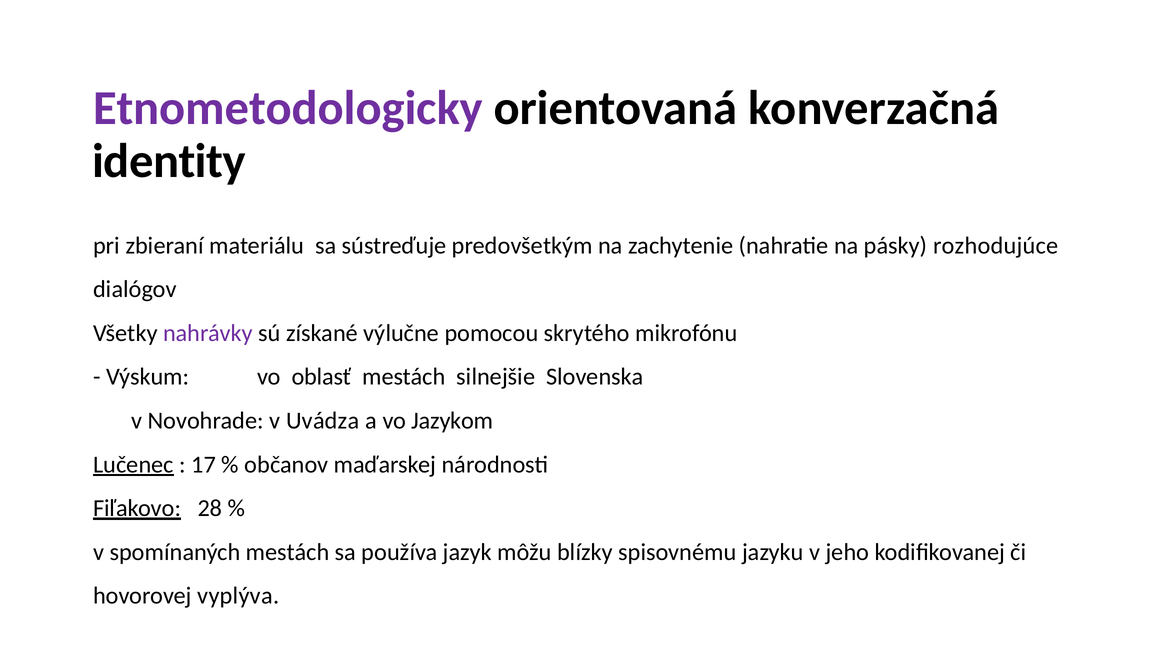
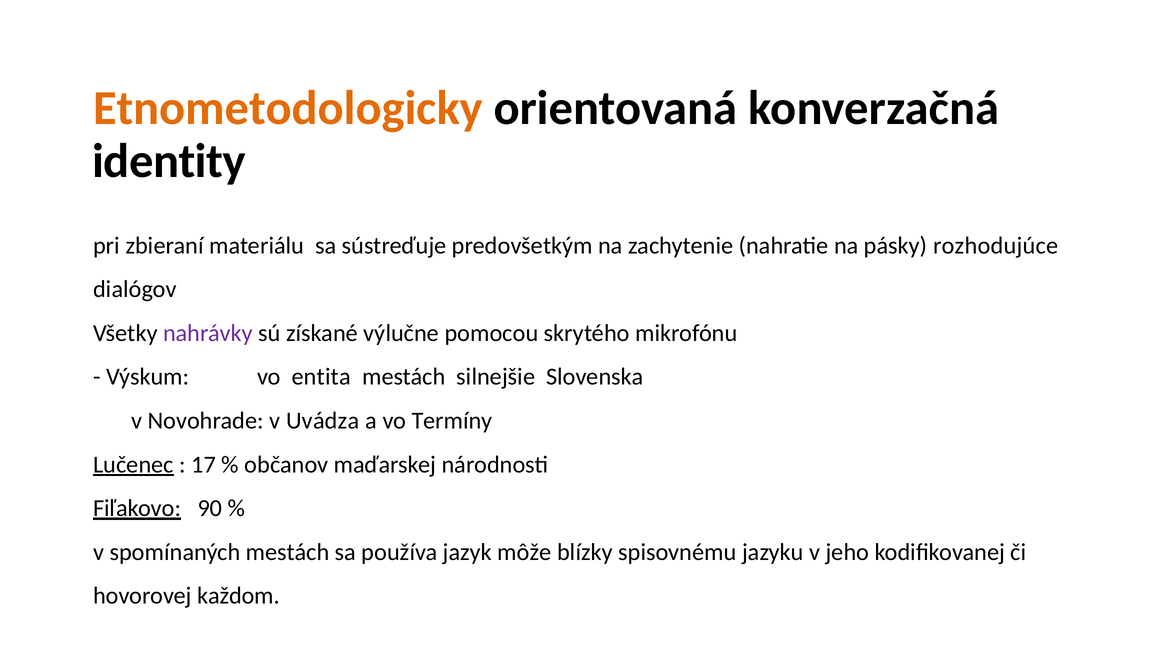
Etnometodologicky colour: purple -> orange (288, 108)
oblasť: oblasť -> entita (321, 377)
Jazykom: Jazykom -> Termíny (452, 420)
28: 28 -> 90 (210, 508)
môžu: môžu -> môže (524, 552)
vyplýva: vyplýva -> každom (239, 595)
